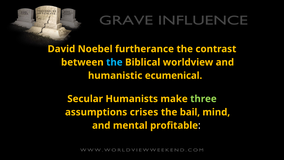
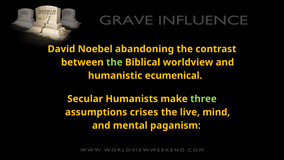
furtherance: furtherance -> abandoning (144, 49)
the colour: light blue -> light green (114, 62)
bail: bail -> live (190, 112)
profitable: profitable -> paganism (174, 125)
